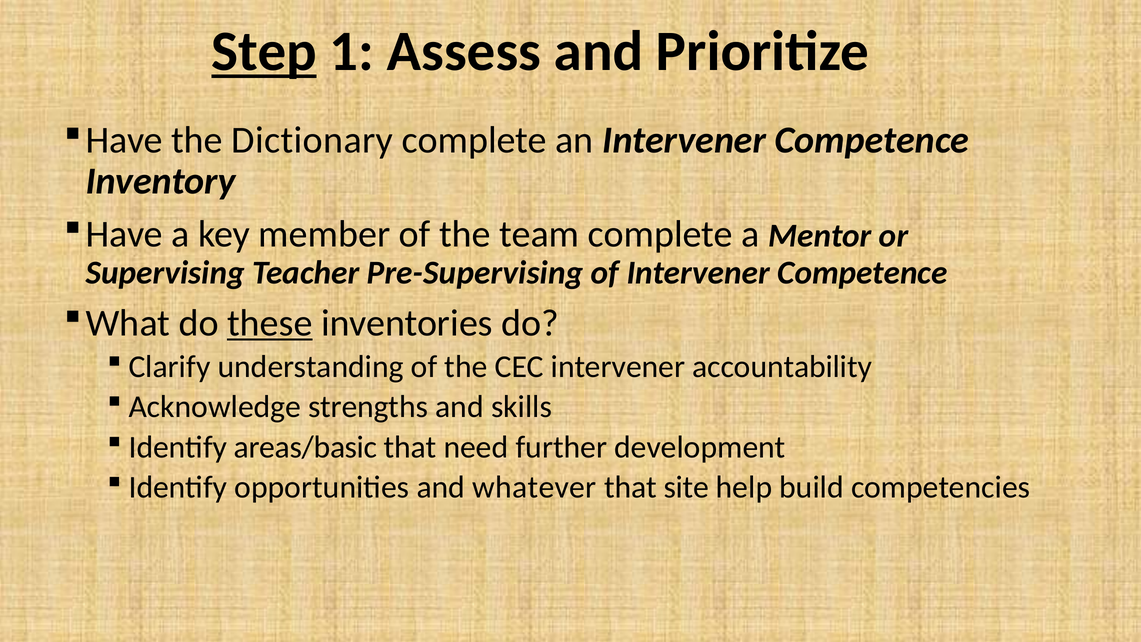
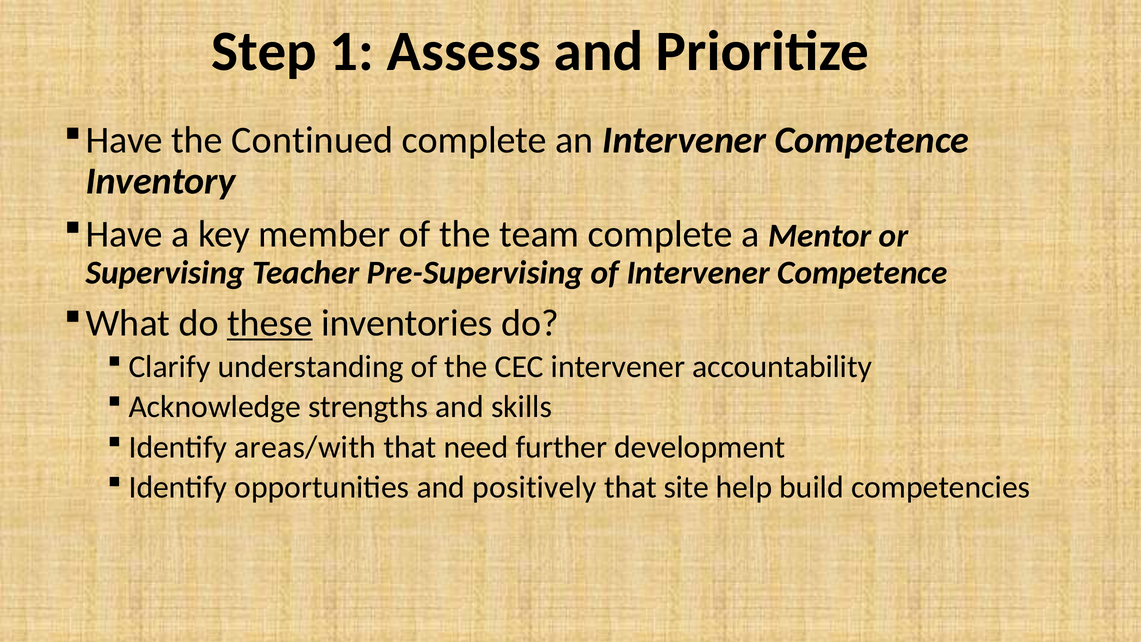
Step underline: present -> none (264, 52)
Dictionary: Dictionary -> Continued (312, 140)
areas/basic: areas/basic -> areas/with (305, 447)
whatever: whatever -> positively (534, 487)
